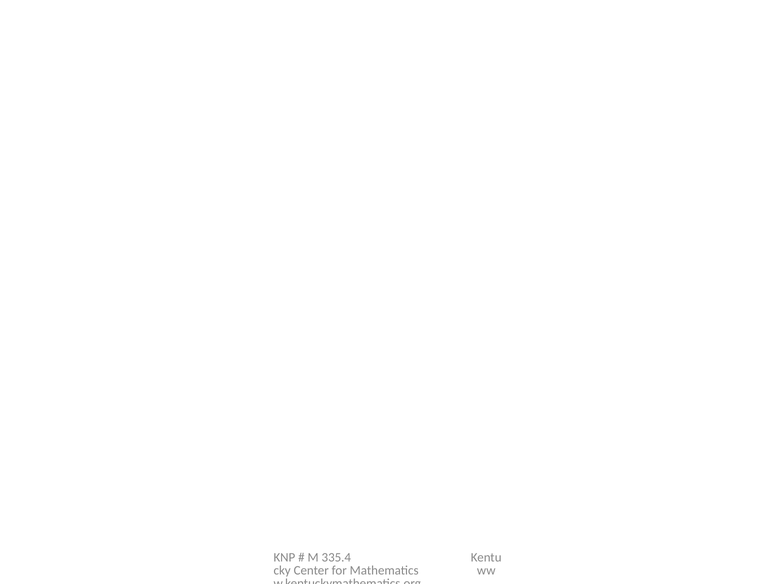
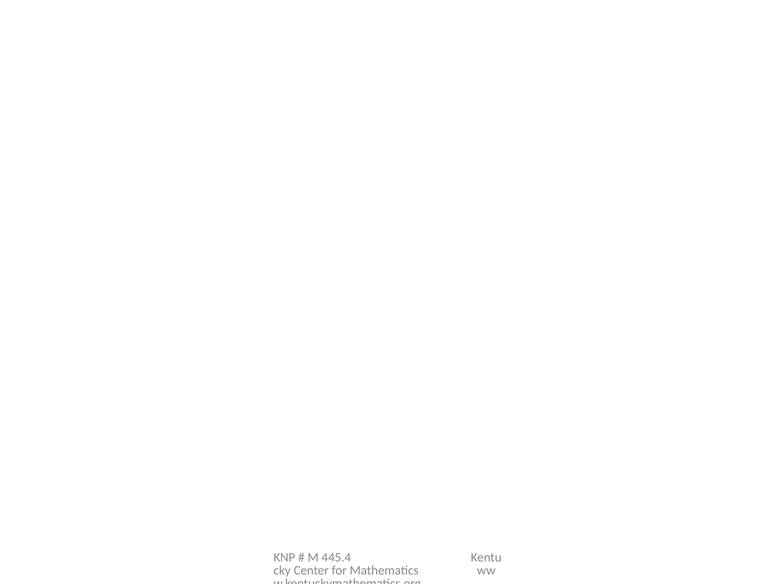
335.4: 335.4 -> 445.4 (336, 557)
